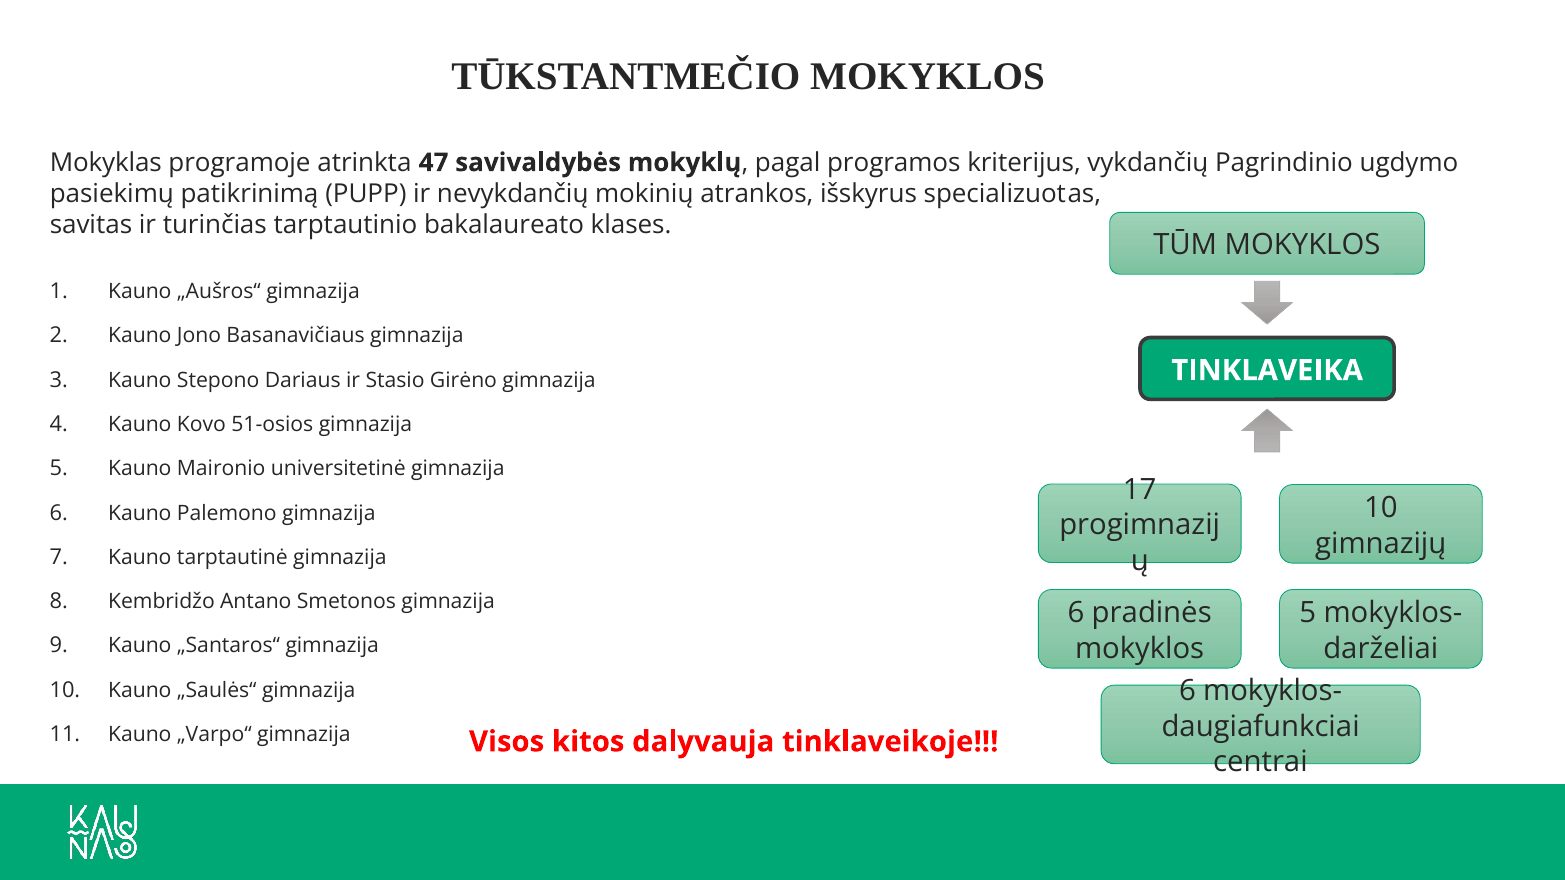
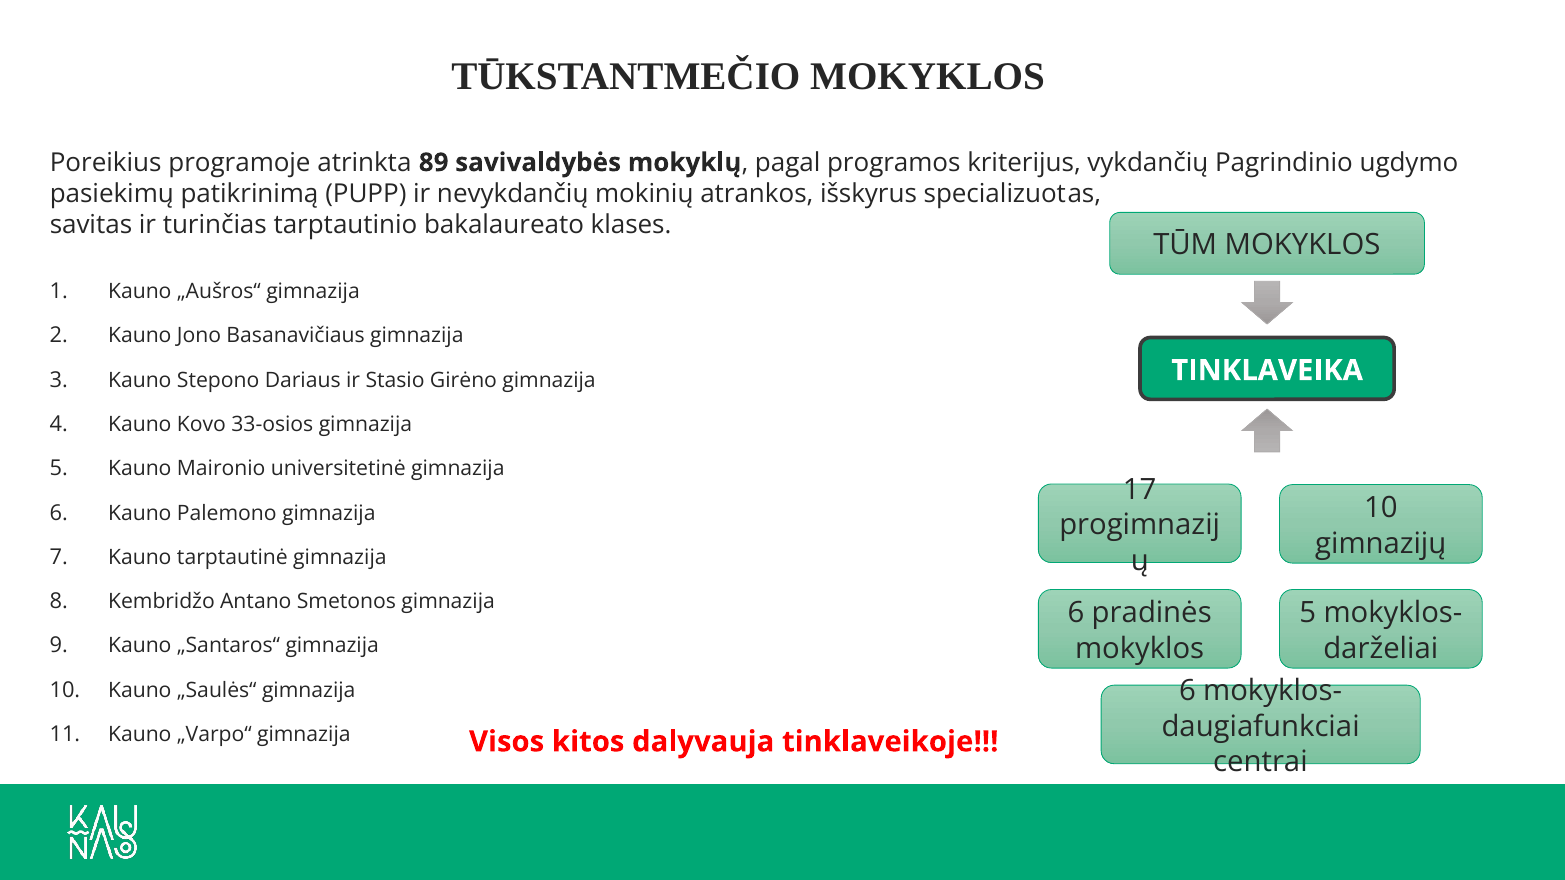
Mokyklas: Mokyklas -> Poreikius (106, 163)
47: 47 -> 89 (434, 163)
51-osios: 51-osios -> 33-osios (272, 425)
